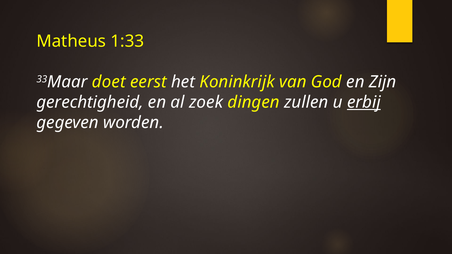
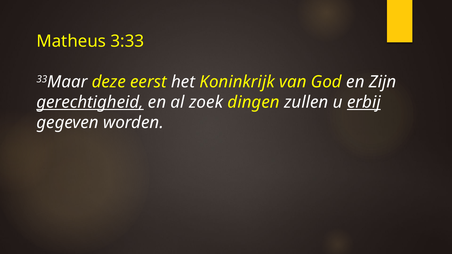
1:33: 1:33 -> 3:33 (127, 41)
doet: doet -> deze (109, 82)
gerechtigheid underline: none -> present (90, 102)
